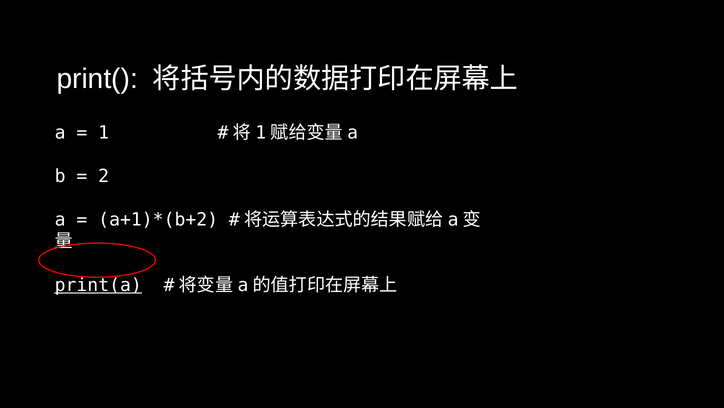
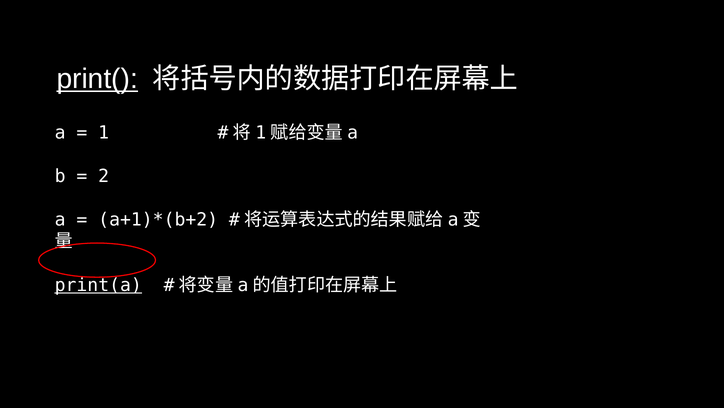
print( underline: none -> present (97, 79)
